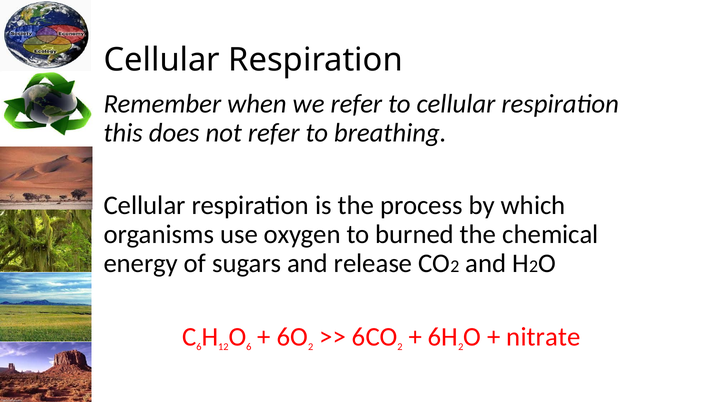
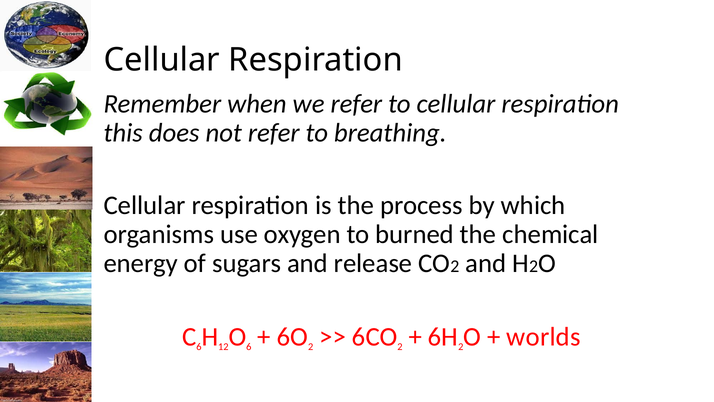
nitrate: nitrate -> worlds (544, 337)
